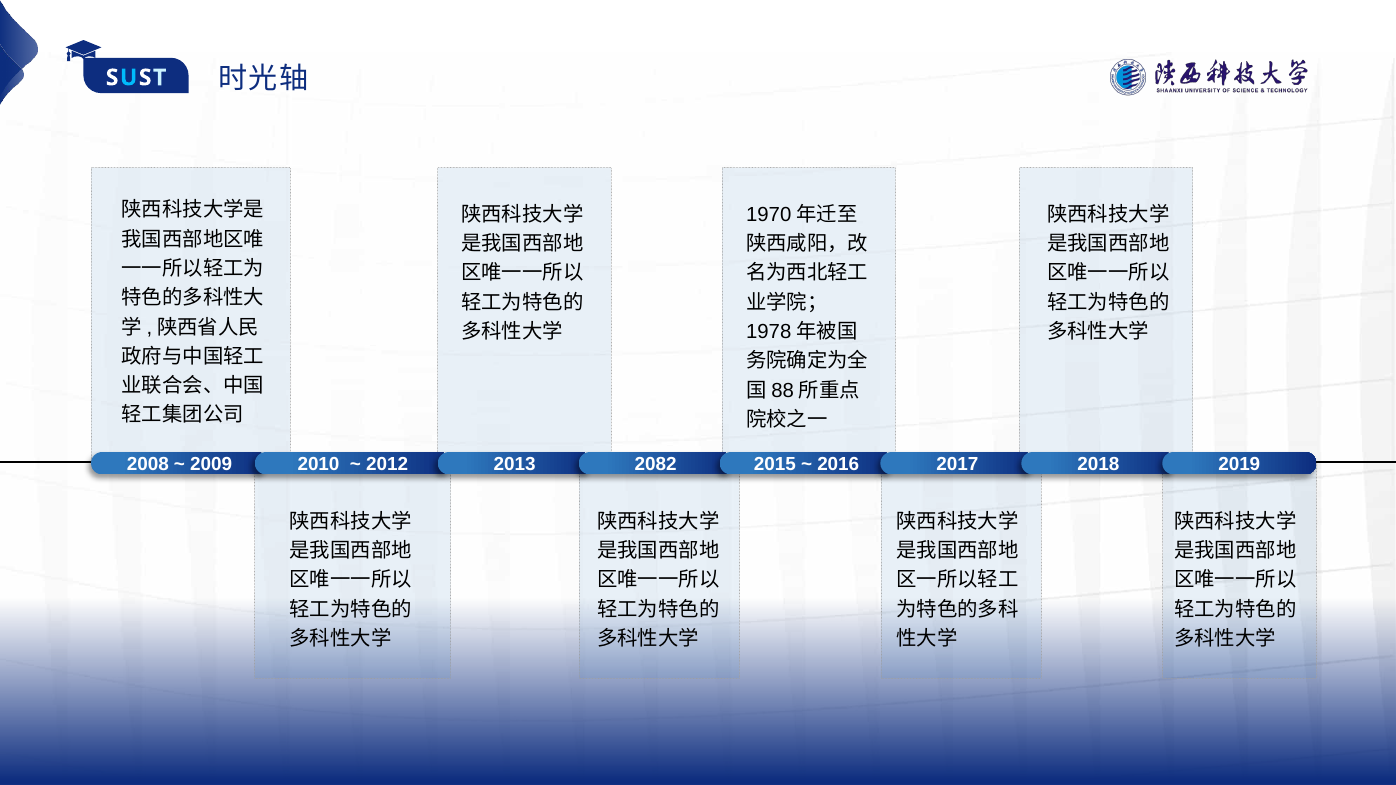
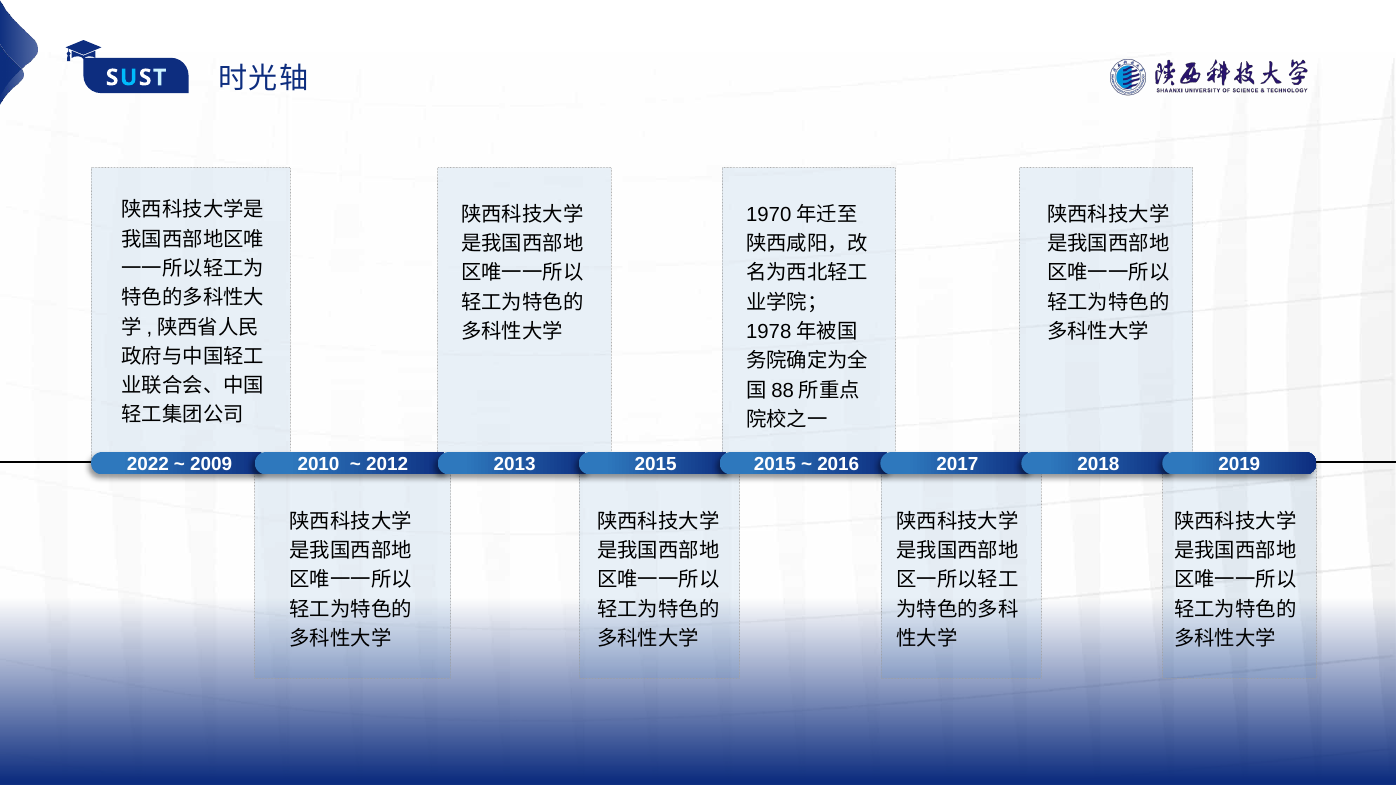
2008: 2008 -> 2022 (148, 465)
2013 2082: 2082 -> 2015 (656, 465)
